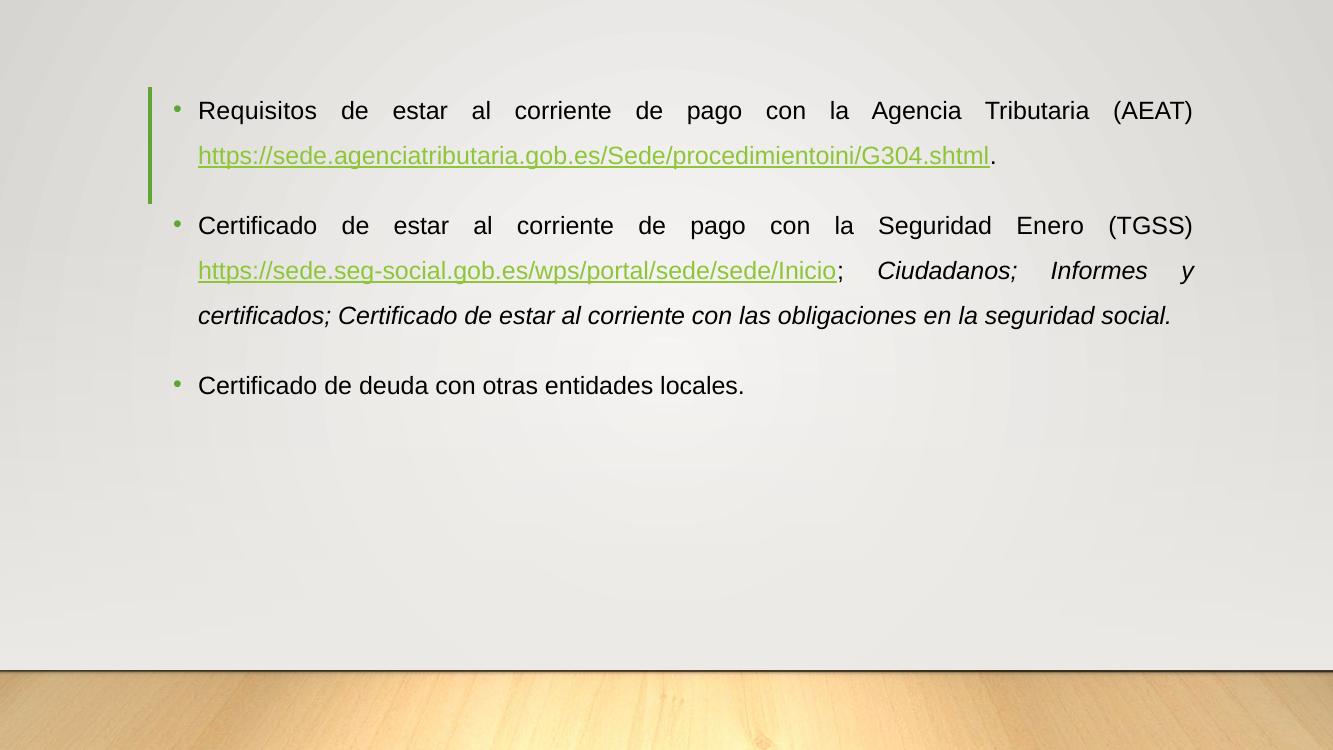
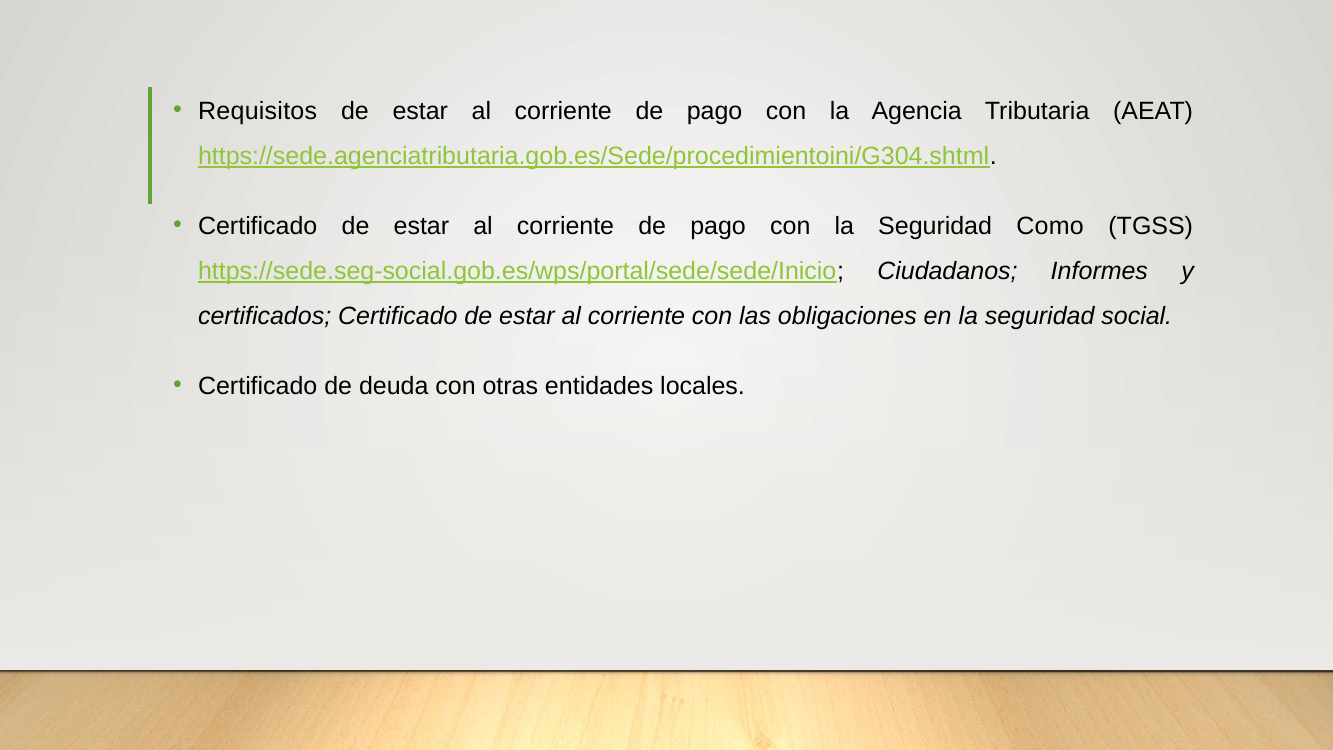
Enero: Enero -> Como (1050, 226)
